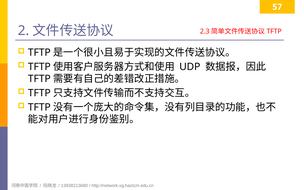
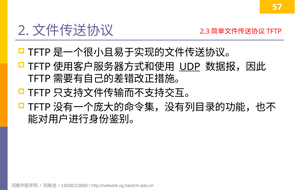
UDP underline: none -> present (190, 67)
